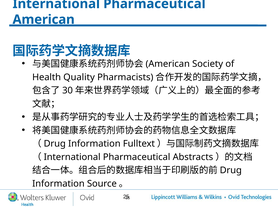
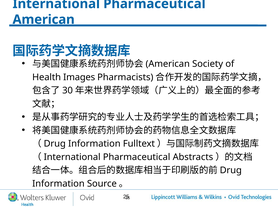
Quality: Quality -> Images (79, 77)
